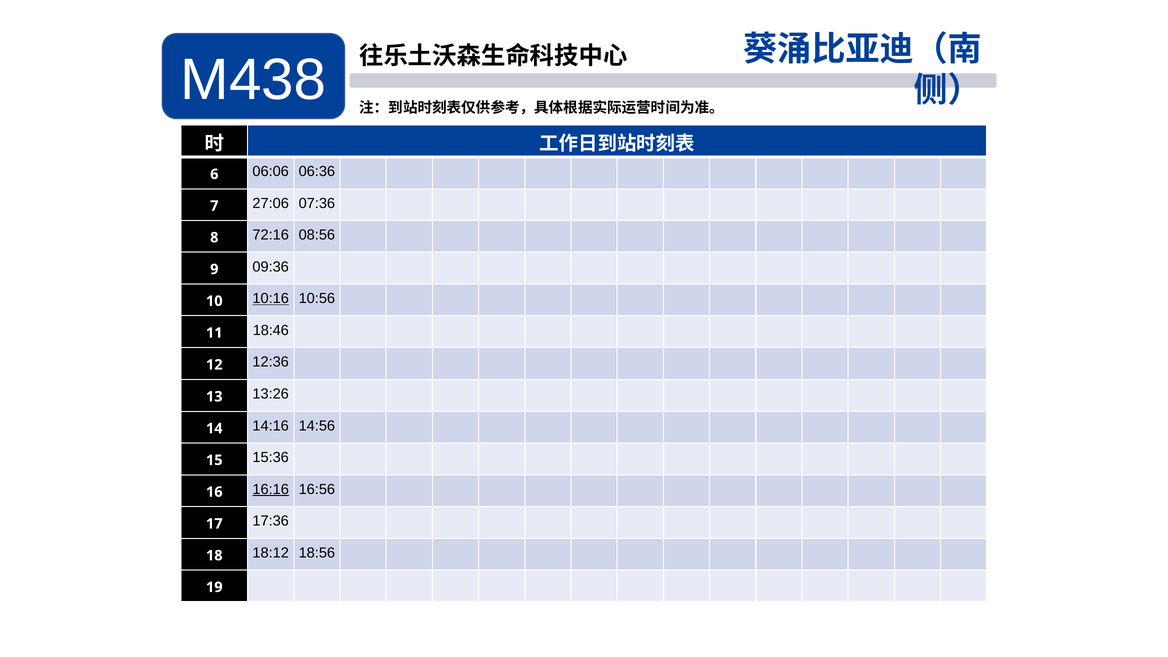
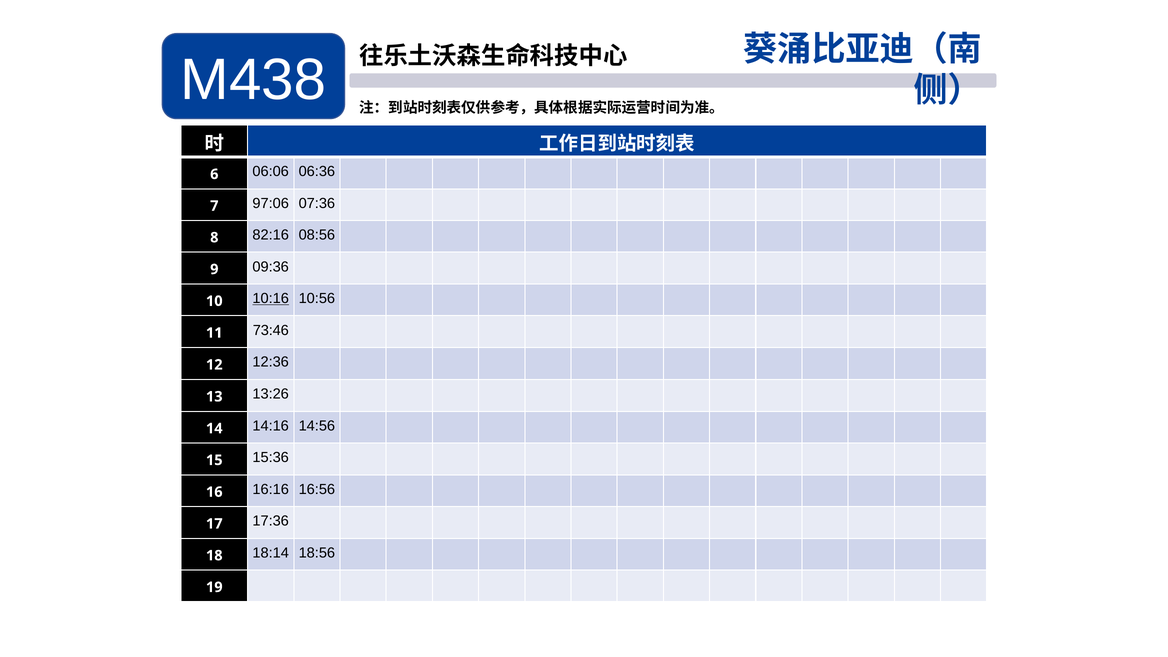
27:06: 27:06 -> 97:06 (271, 203)
72:16: 72:16 -> 82:16 (271, 235)
18:46: 18:46 -> 73:46 (271, 330)
16:16 underline: present -> none (271, 489)
18:12: 18:12 -> 18:14 (271, 553)
